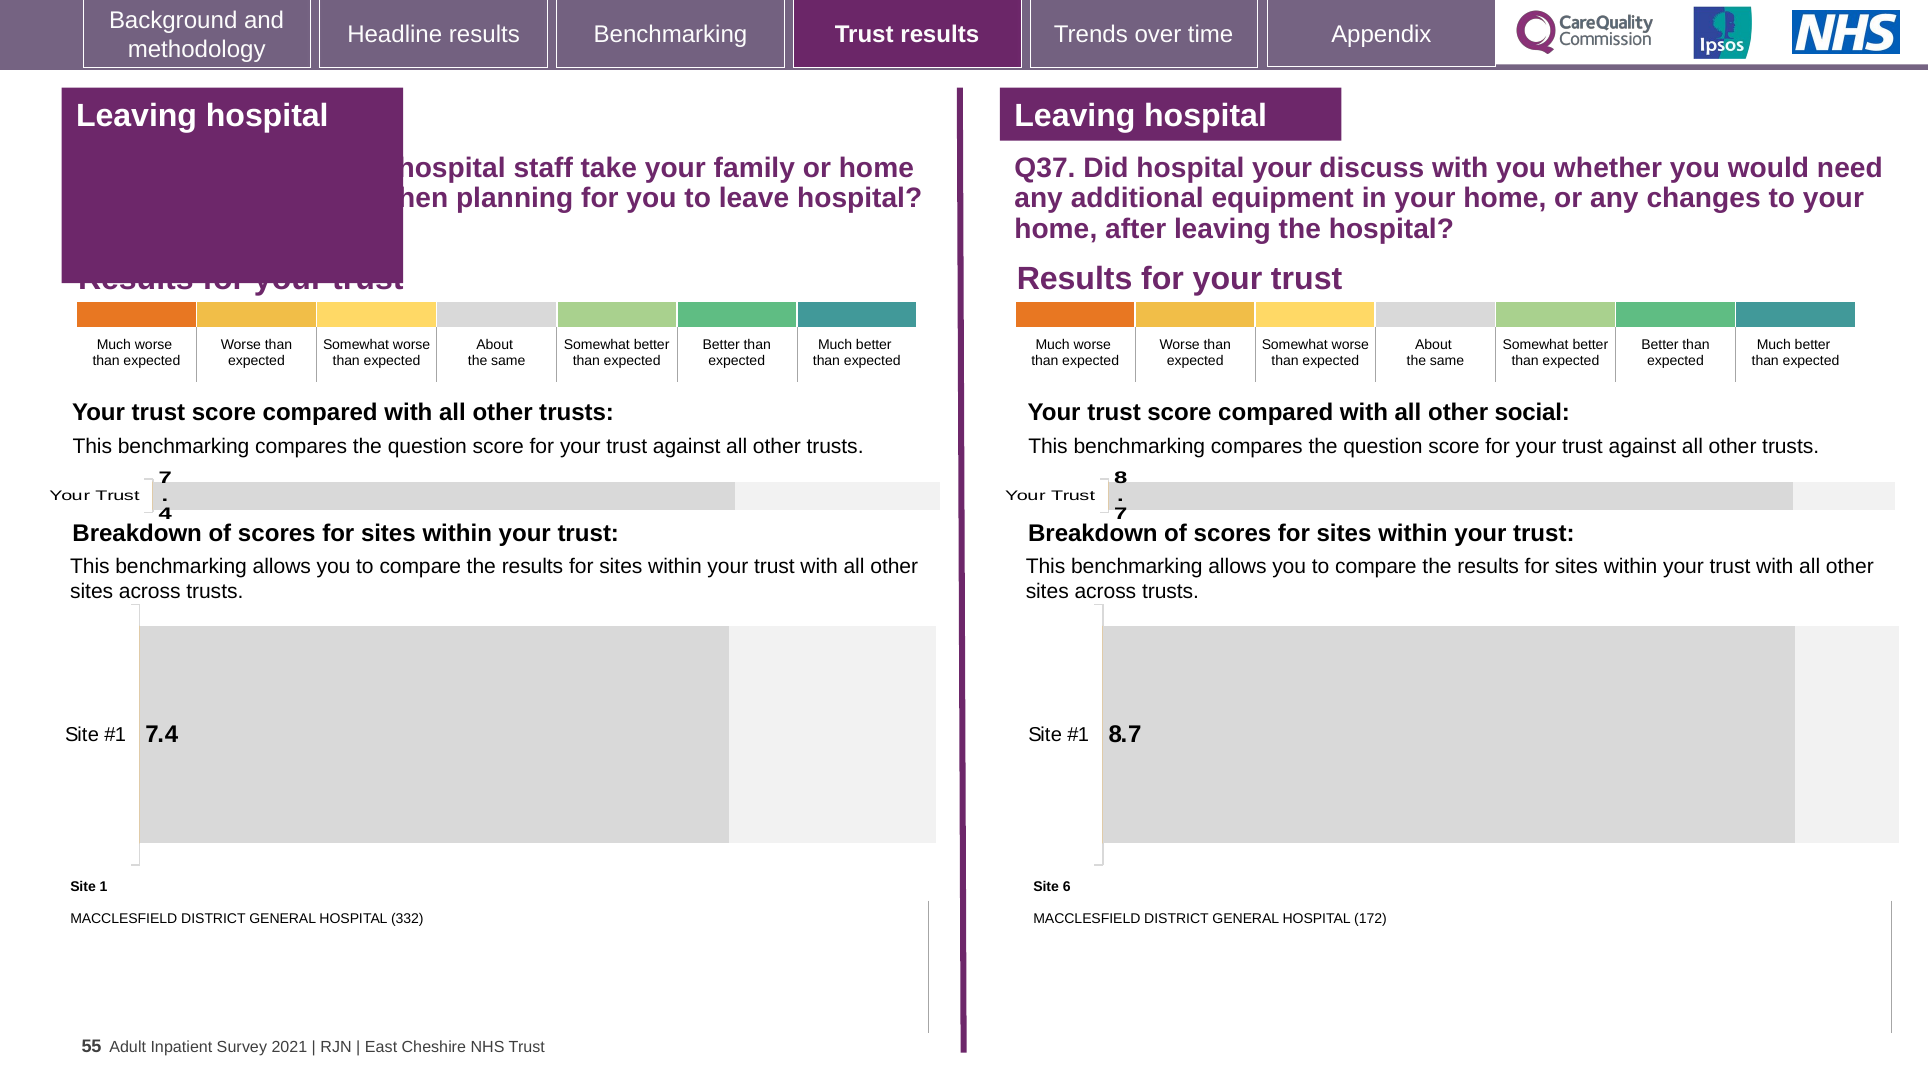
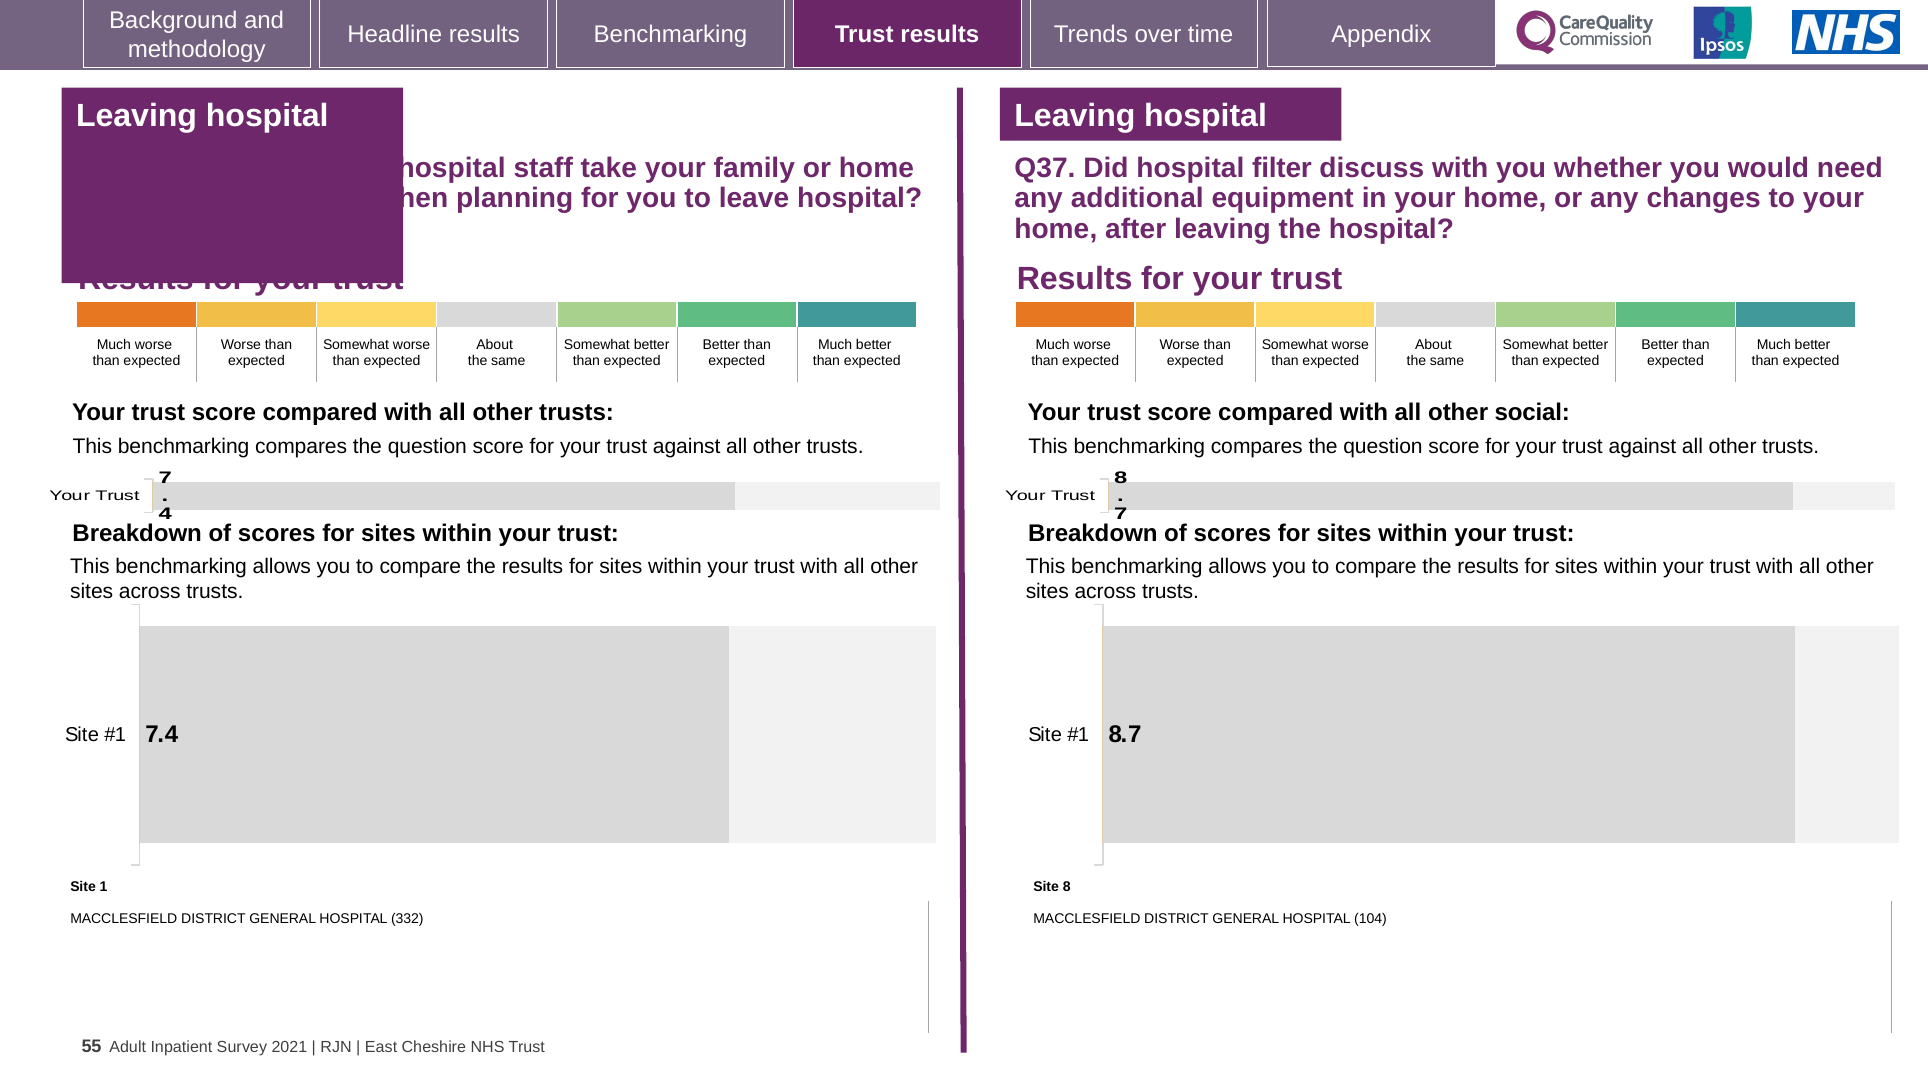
hospital your: your -> filter (1282, 168)
Site 6: 6 -> 8 (1067, 887)
172: 172 -> 104 (1370, 918)
